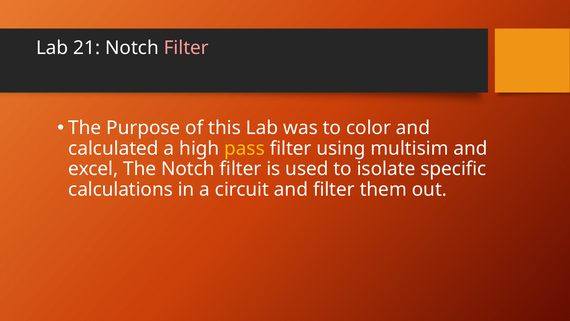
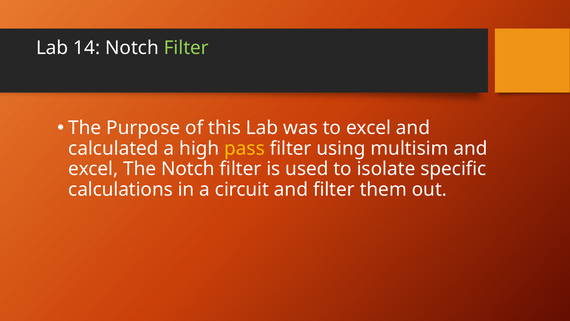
21: 21 -> 14 (87, 48)
Filter colour: pink -> light green (186, 48)
to color: color -> excel (369, 128)
